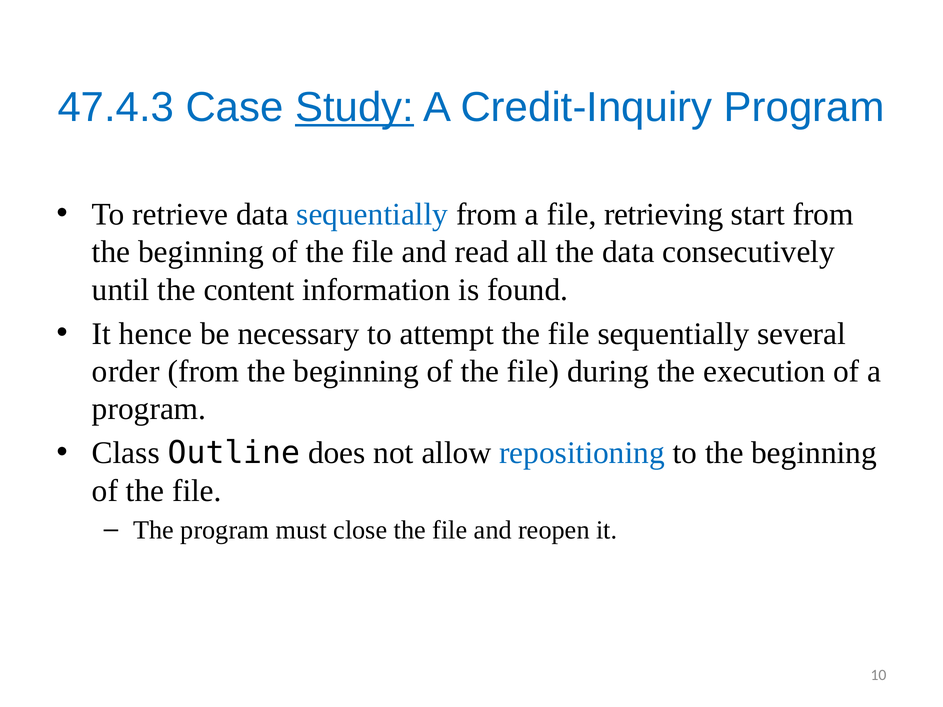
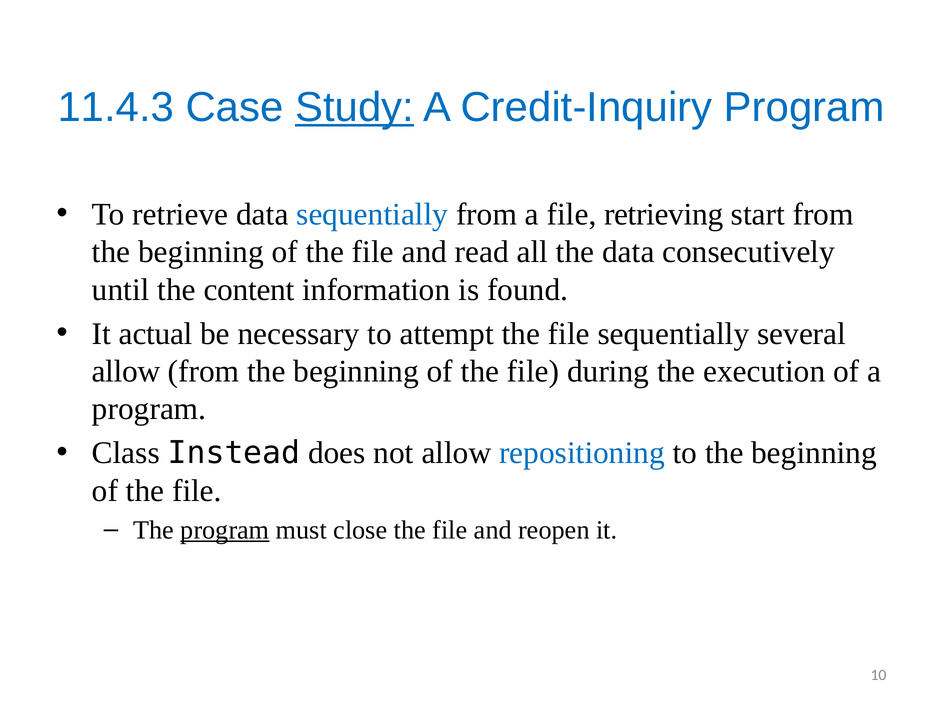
47.4.3: 47.4.3 -> 11.4.3 (116, 107)
hence: hence -> actual (156, 334)
order: order -> allow (126, 372)
Outline: Outline -> Instead (234, 453)
program underline: none -> present (225, 530)
